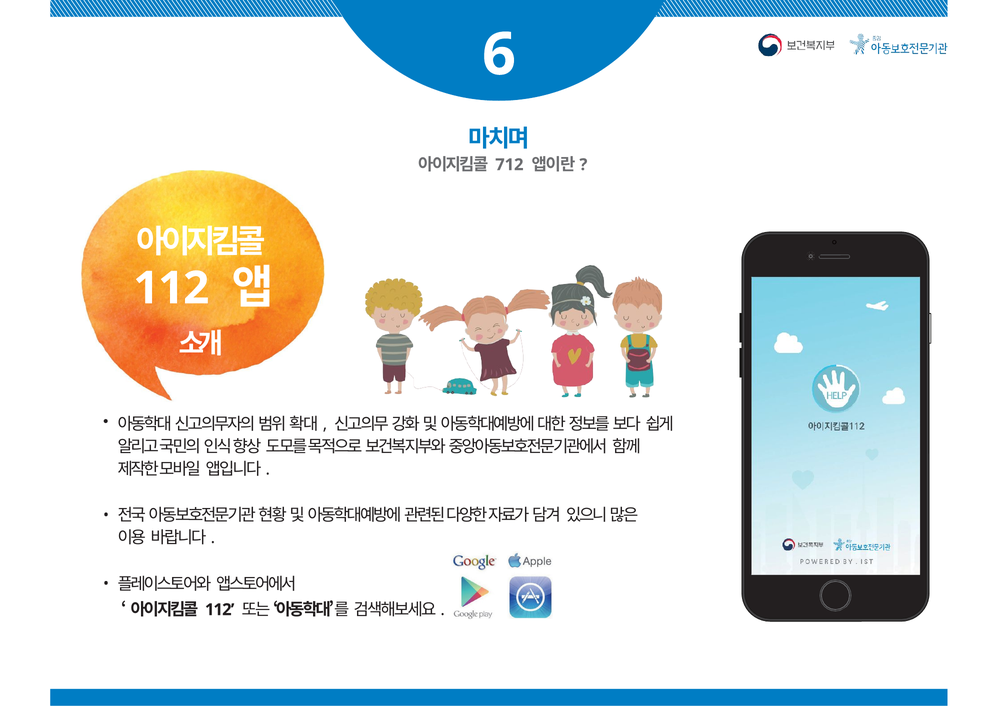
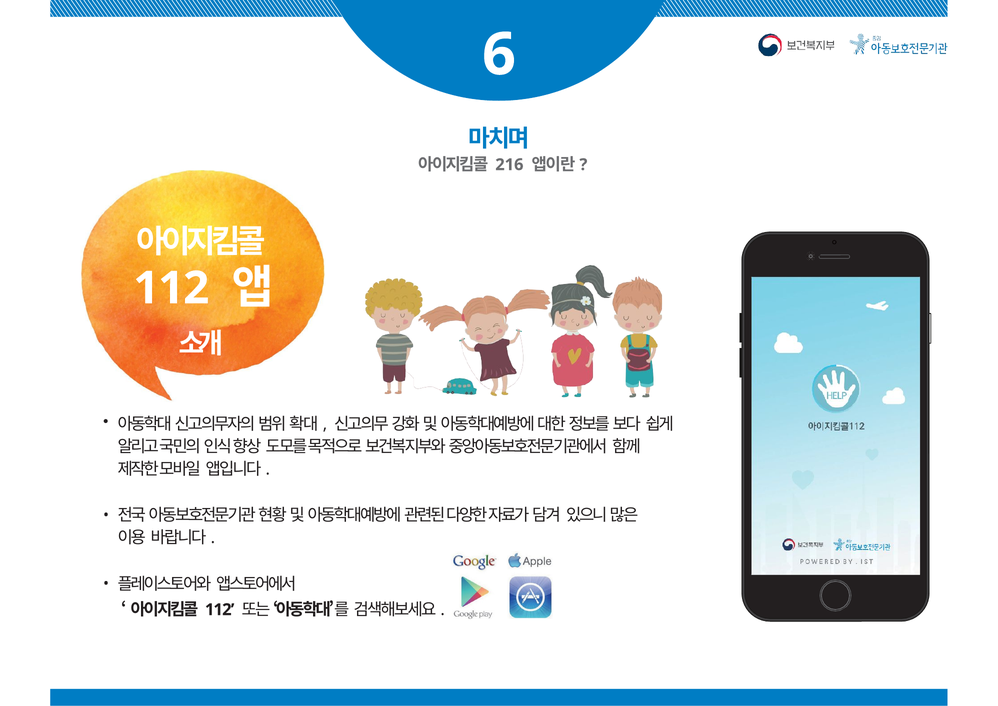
712: 712 -> 216 (509, 165)
